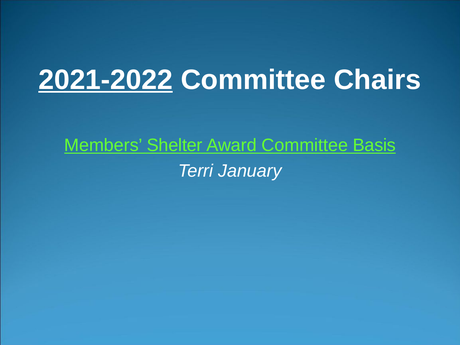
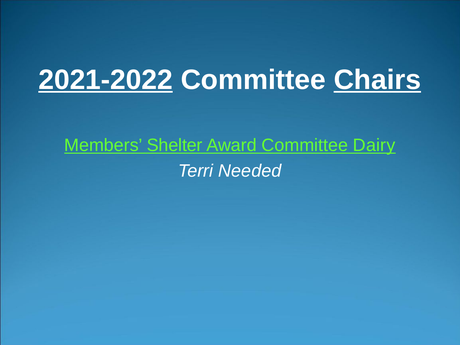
Chairs underline: none -> present (377, 80)
Basis: Basis -> Dairy (374, 145)
January: January -> Needed (250, 171)
